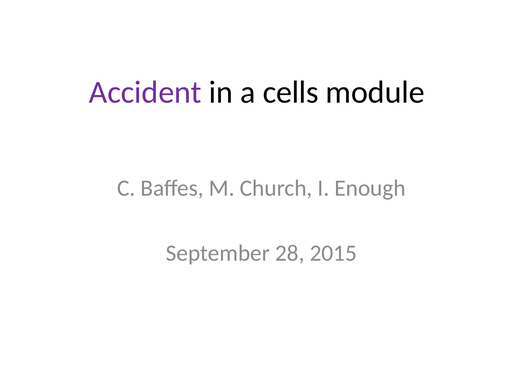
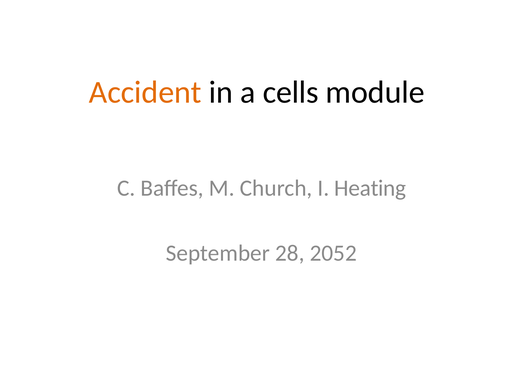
Accident colour: purple -> orange (145, 92)
Enough: Enough -> Heating (370, 188)
2015: 2015 -> 2052 (333, 253)
